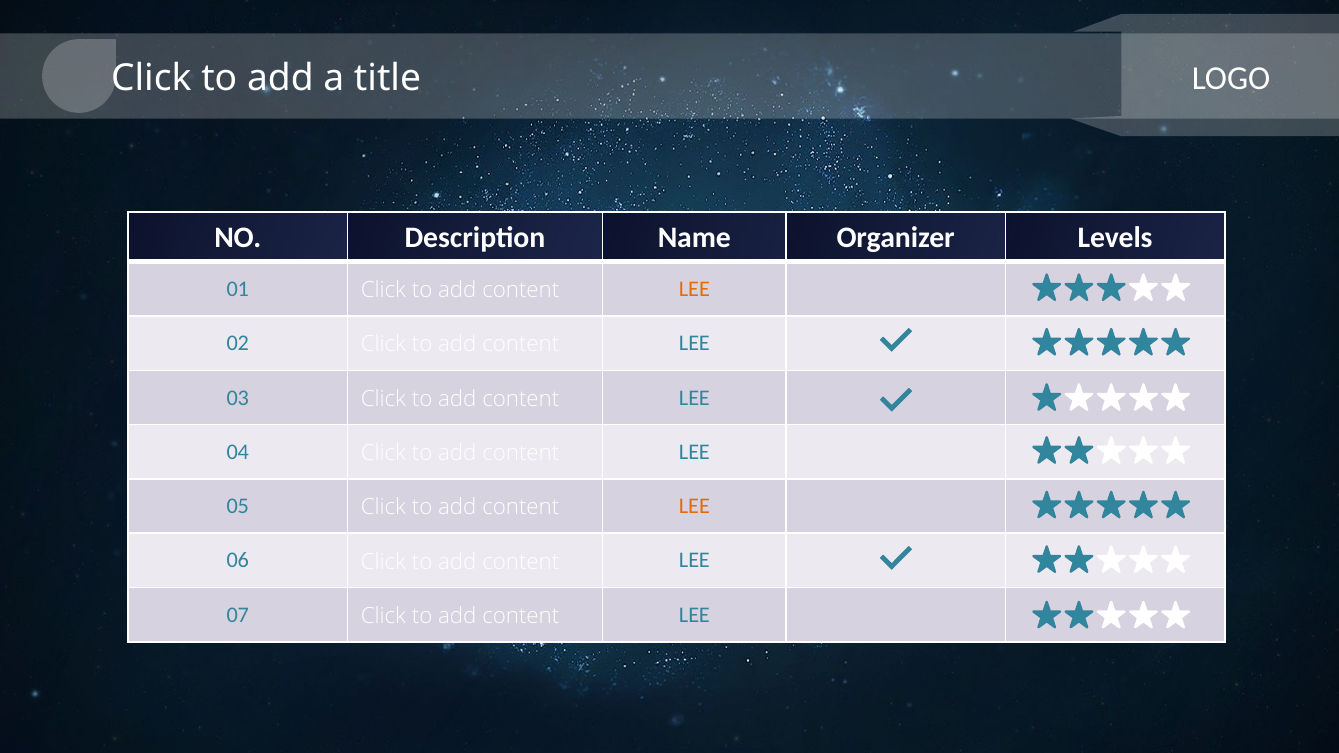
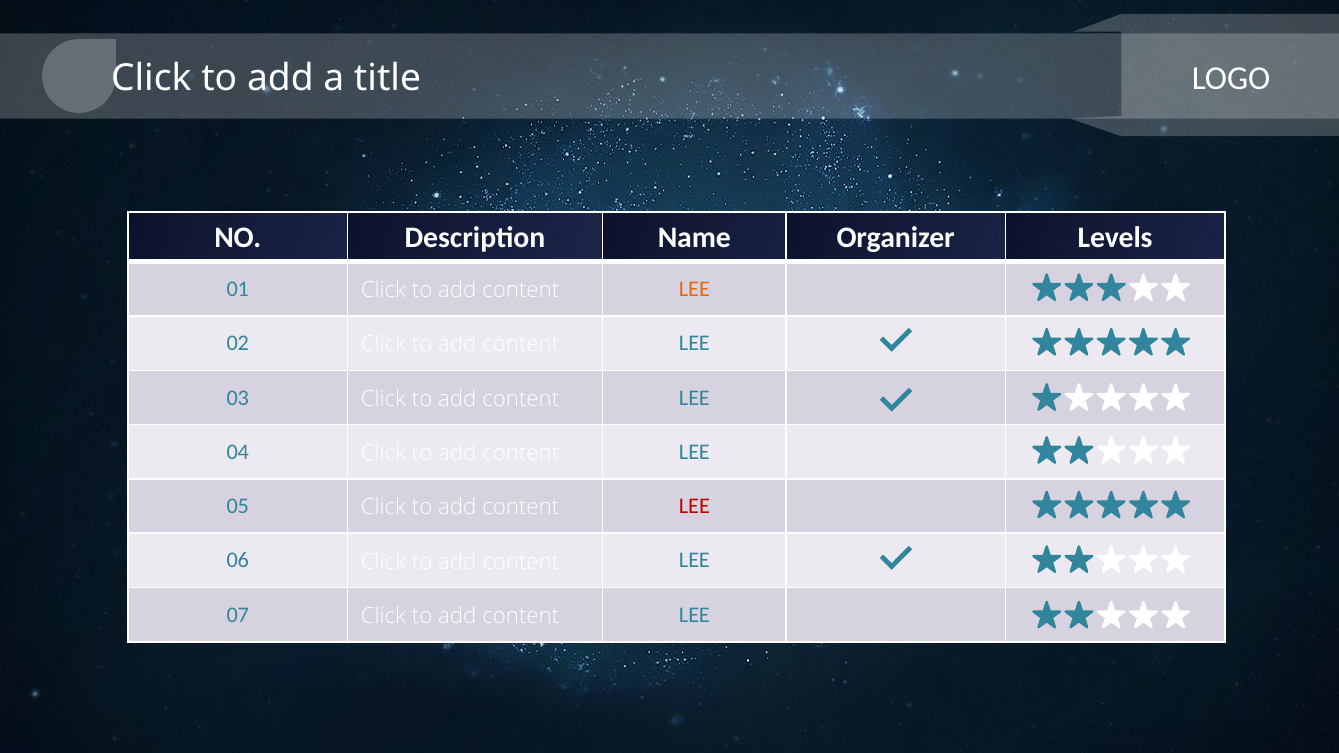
LEE colour: orange -> red (694, 506)
